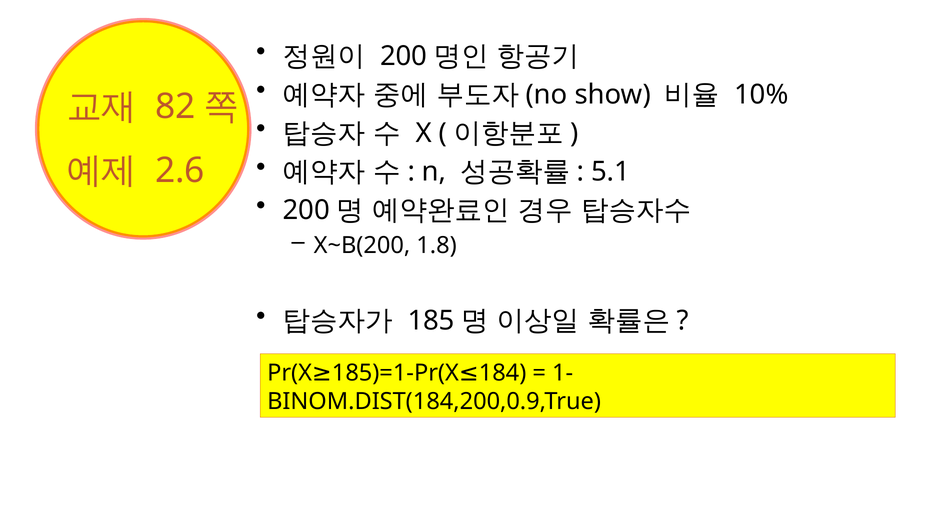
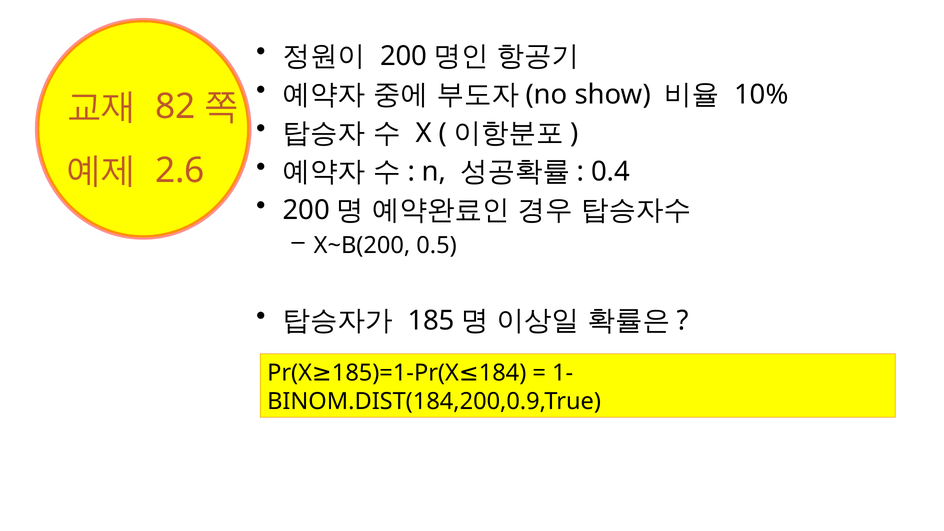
5.1: 5.1 -> 0.4 (611, 172)
1.8: 1.8 -> 0.5 (437, 245)
